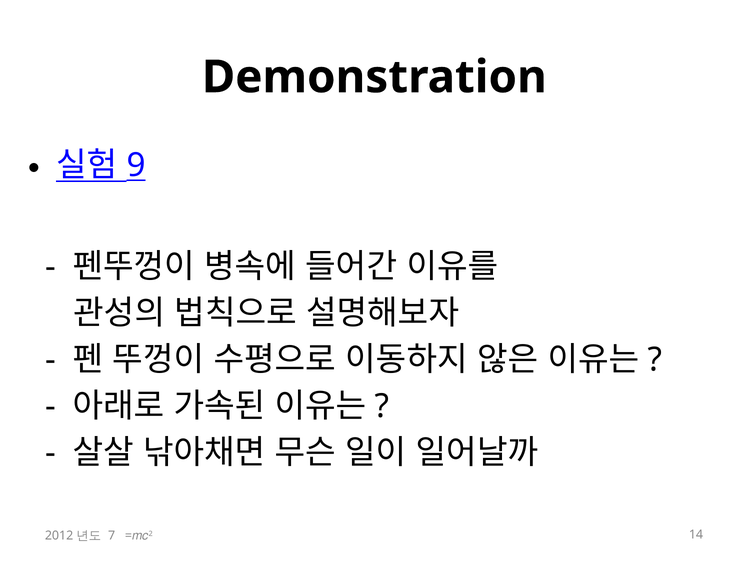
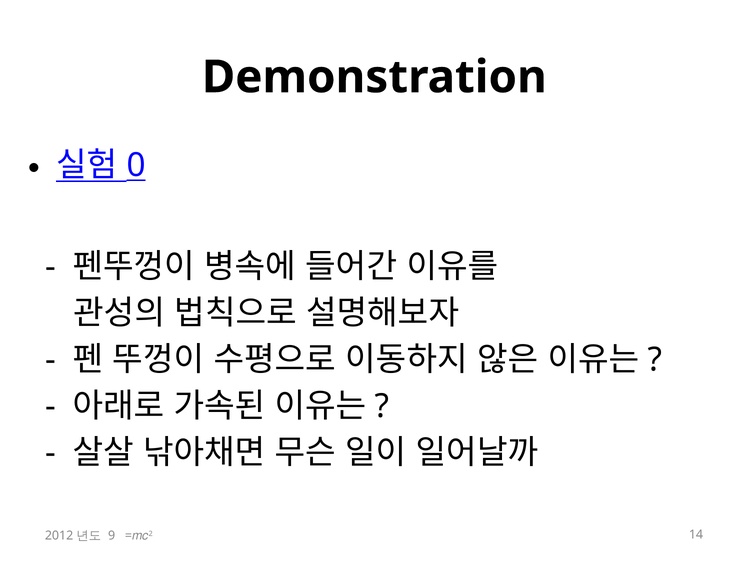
9: 9 -> 0 (136, 165)
7: 7 -> 9 (112, 536)
